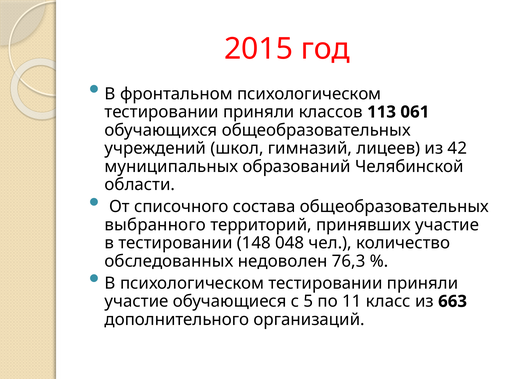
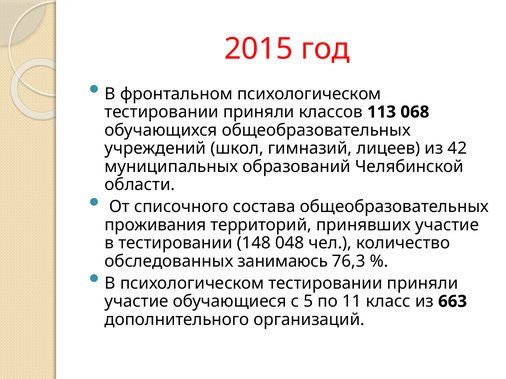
061: 061 -> 068 (415, 112)
выбранного: выбранного -> проживания (155, 225)
недоволен: недоволен -> занимаюсь (283, 262)
